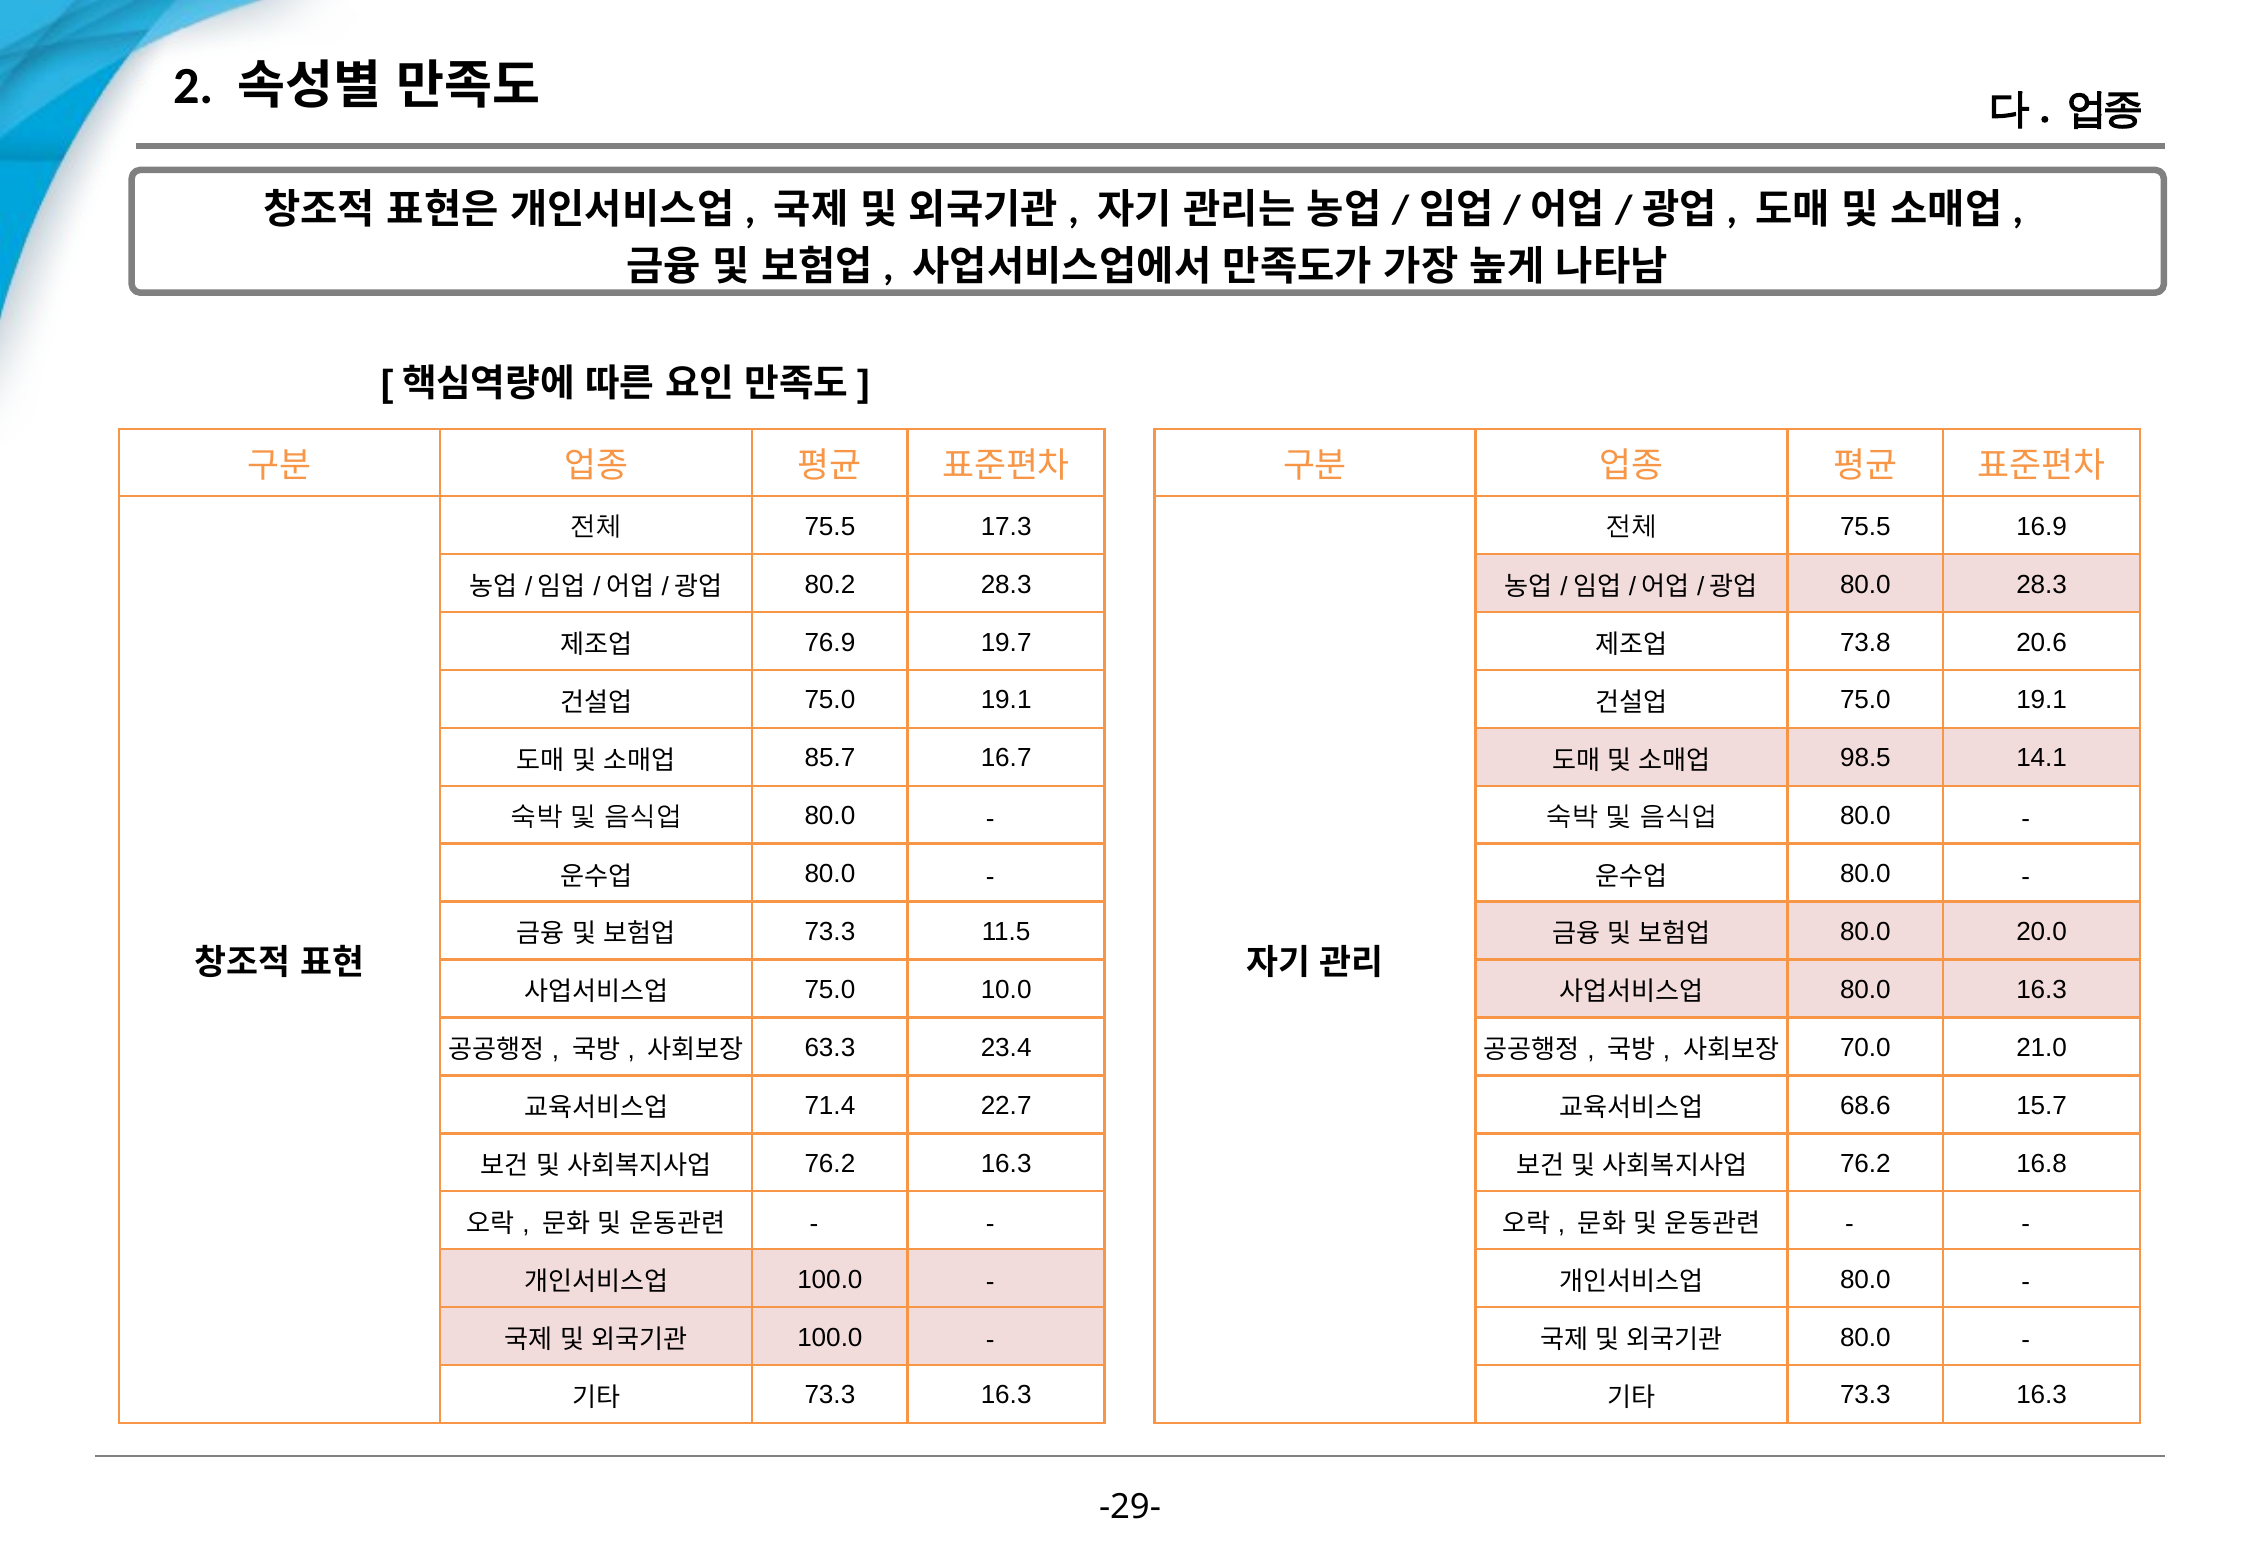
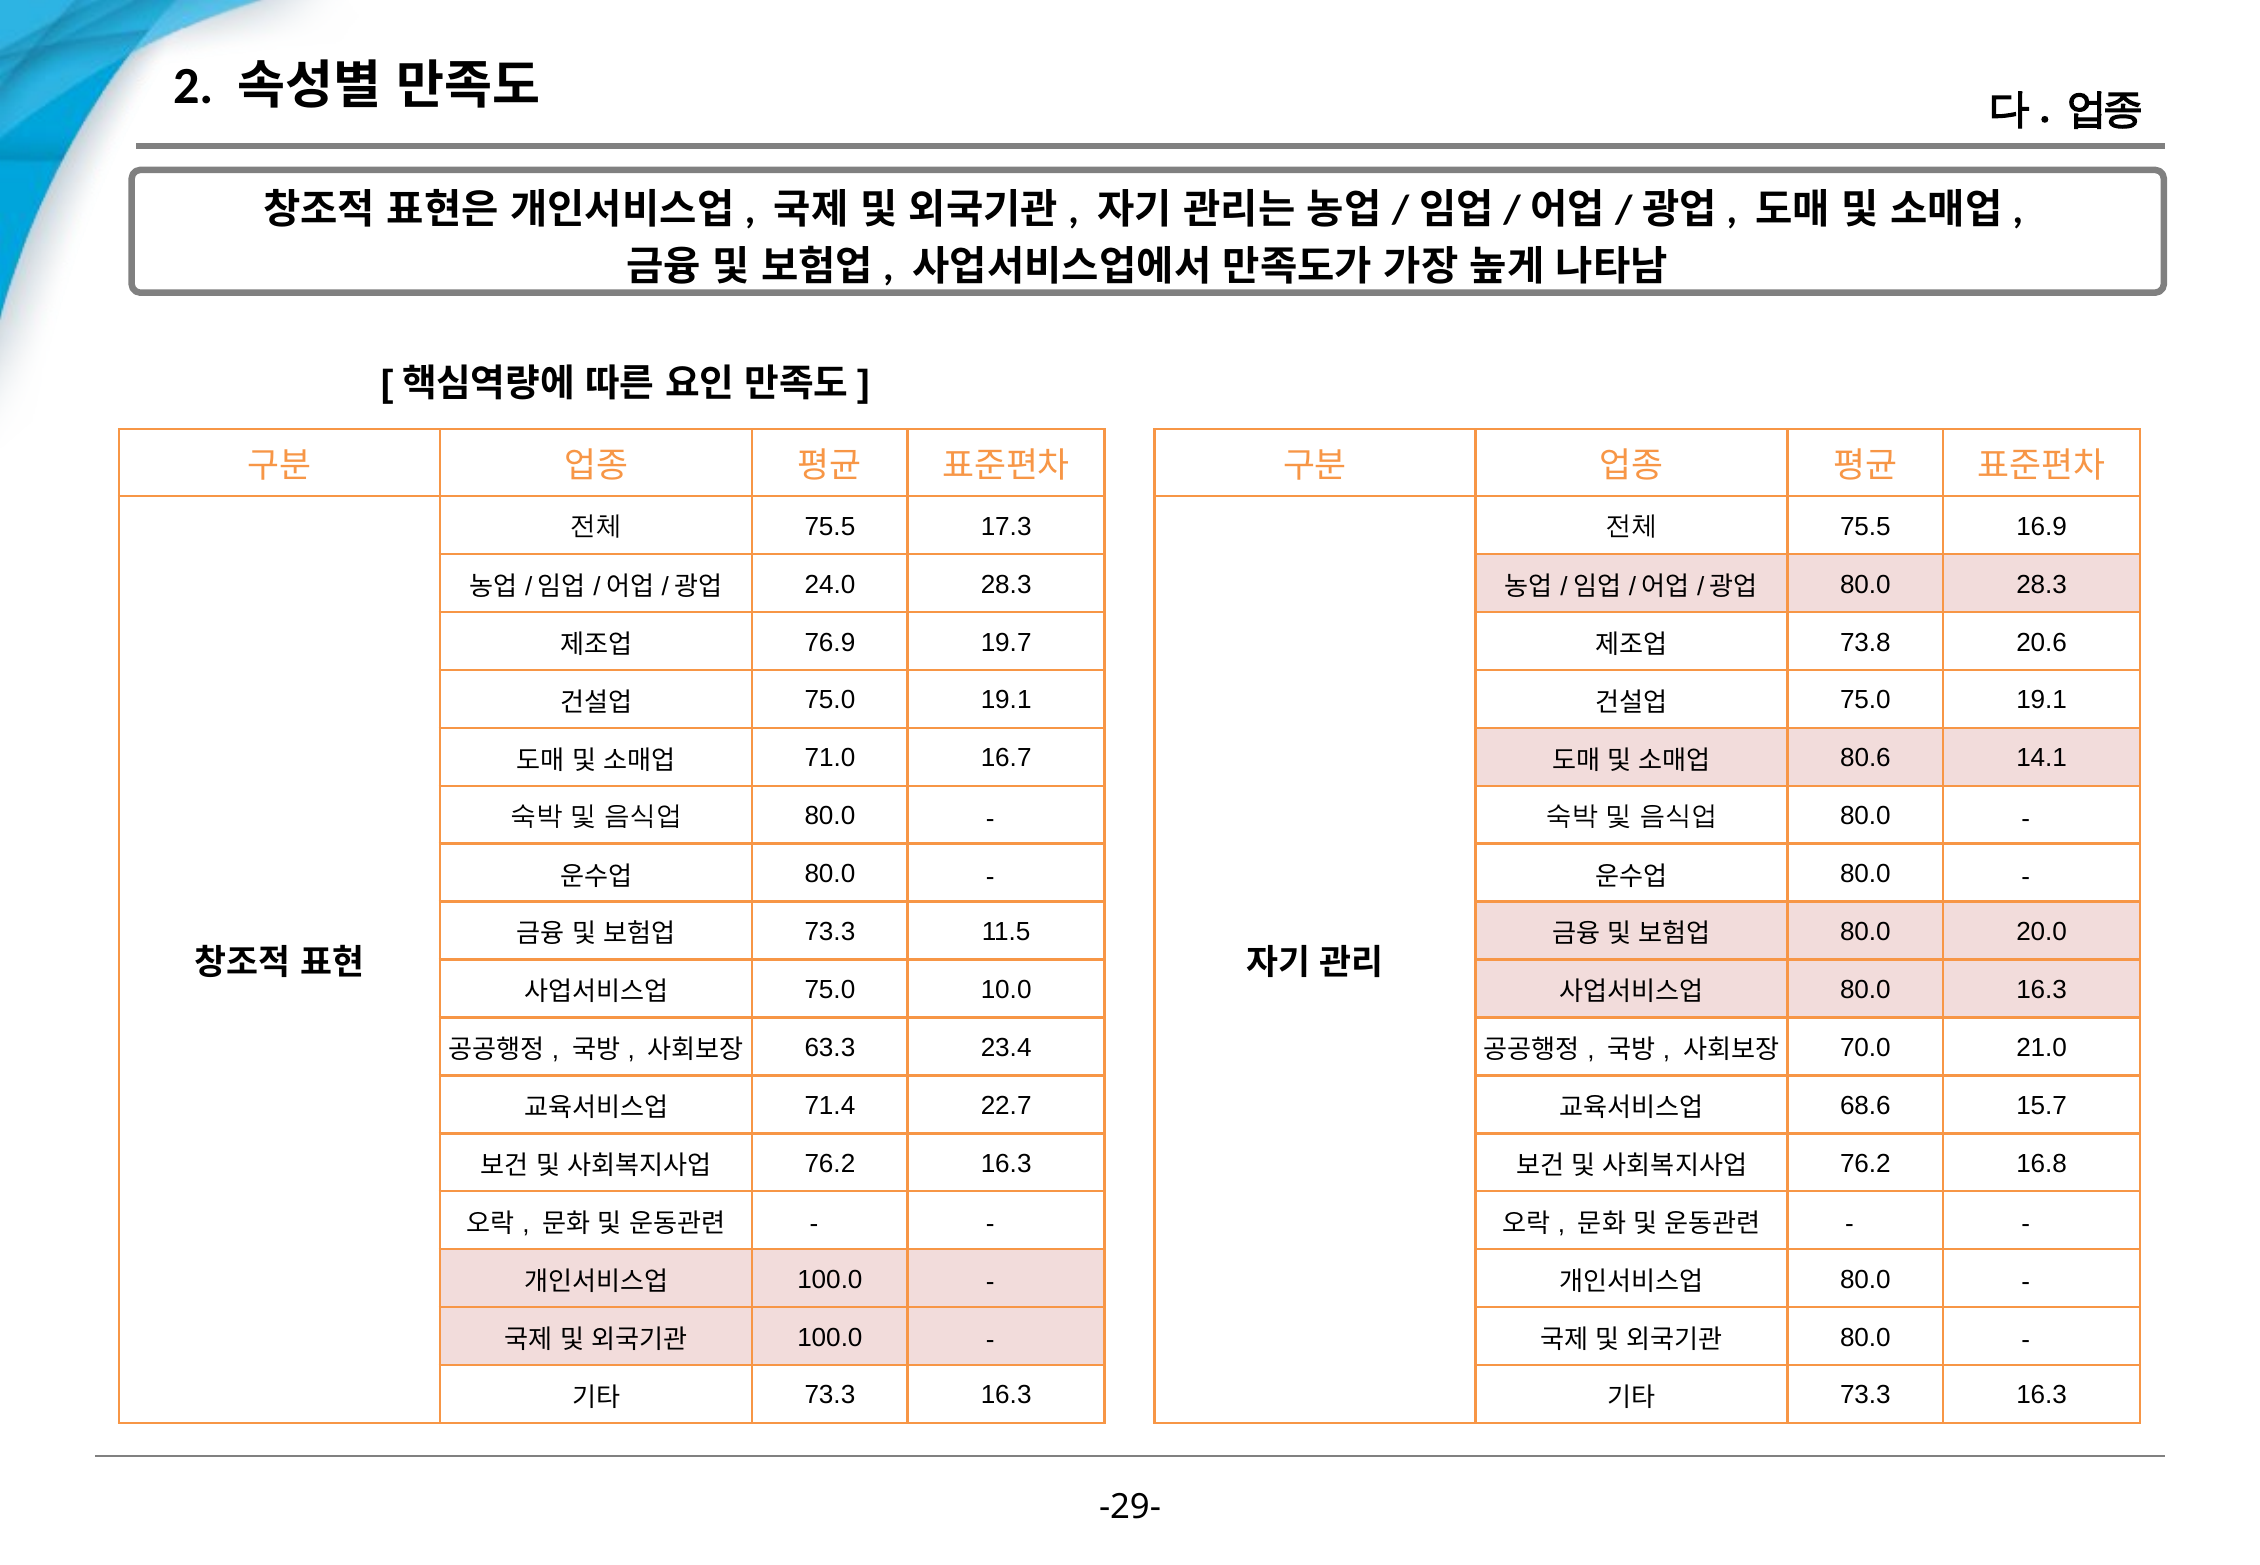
80.2: 80.2 -> 24.0 (830, 584)
85.7: 85.7 -> 71.0 (830, 758)
98.5: 98.5 -> 80.6 (1865, 758)
